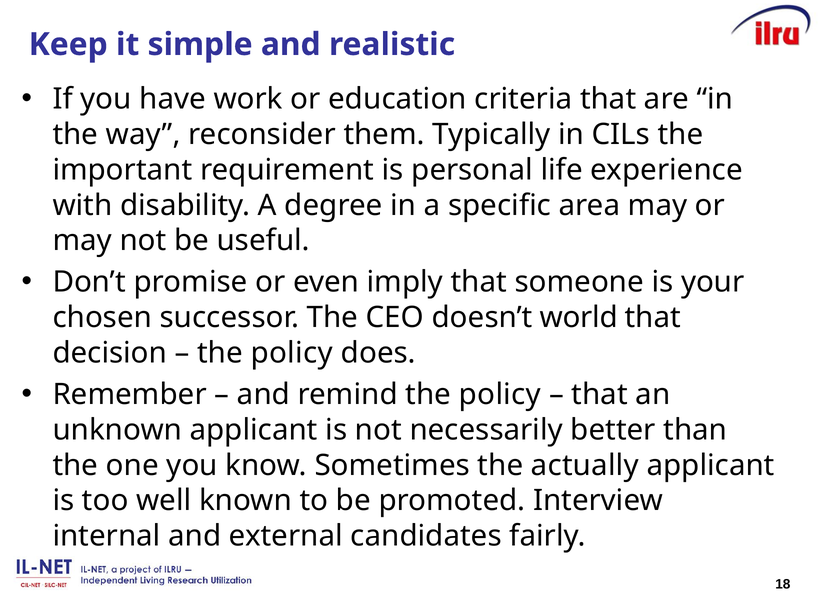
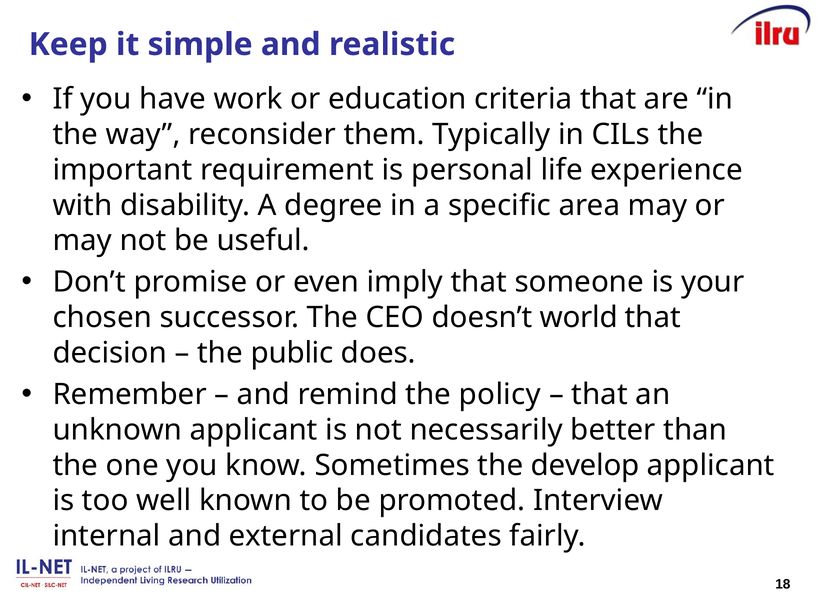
policy: policy -> public (292, 353)
actually: actually -> develop (585, 465)
